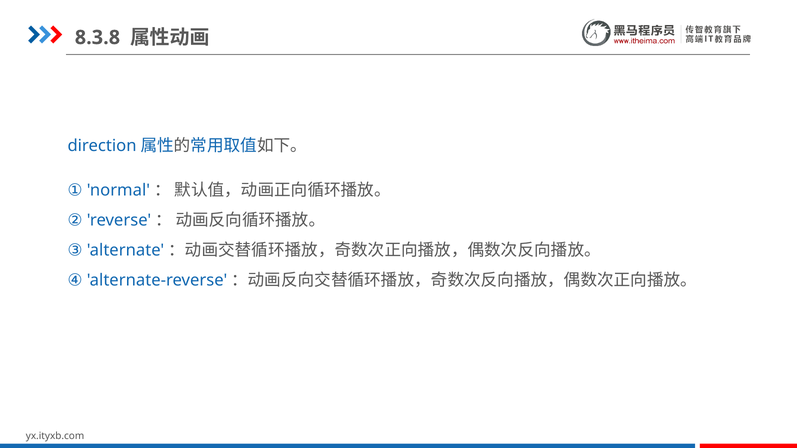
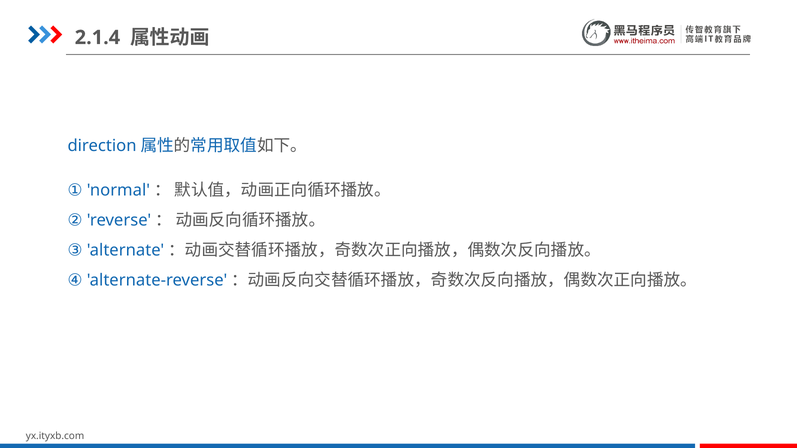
8.3.8: 8.3.8 -> 2.1.4 (97, 38)
